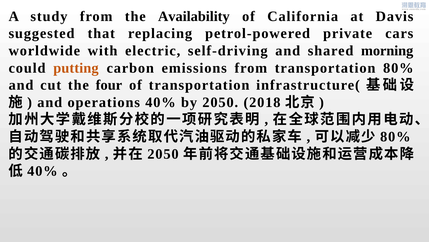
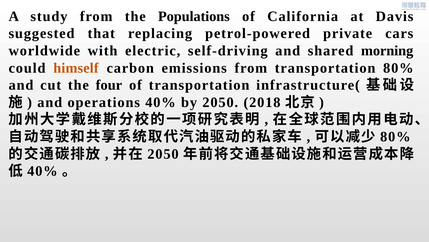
Availability: Availability -> Populations (194, 16)
putting: putting -> himself (76, 68)
